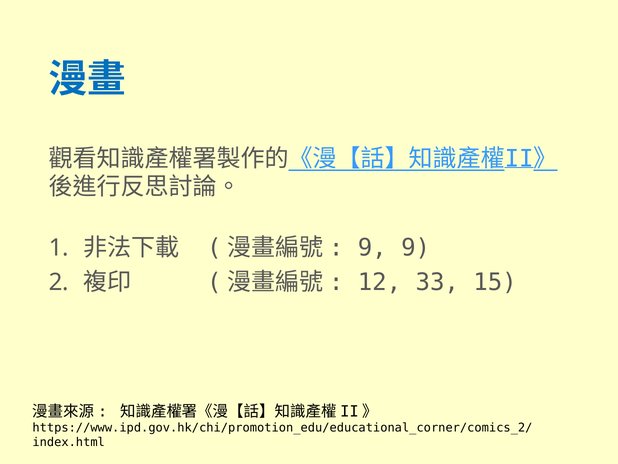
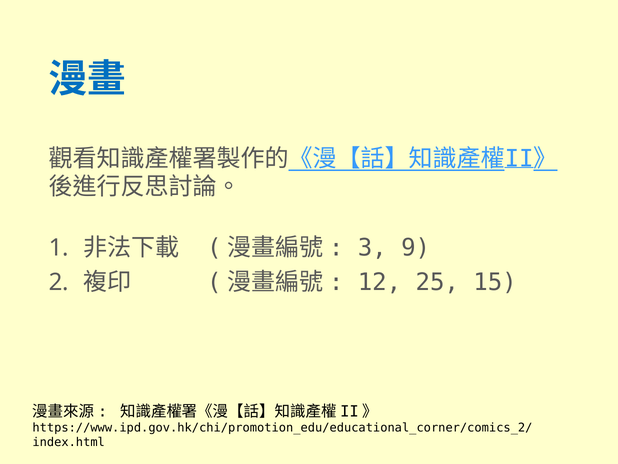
9: 9 -> 3 (372, 248)
33: 33 -> 25 (437, 282)
